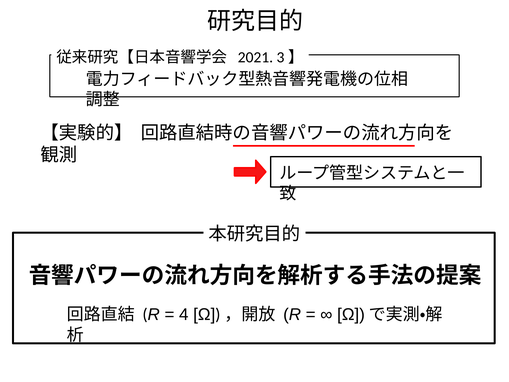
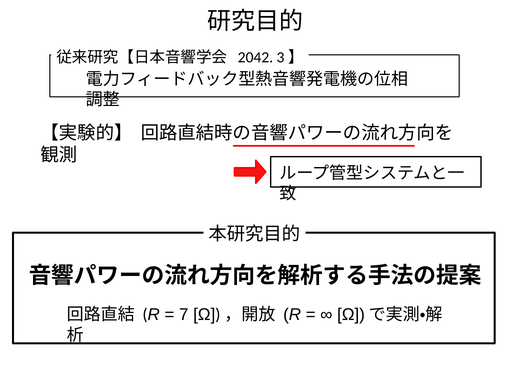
2021: 2021 -> 2042 (255, 57)
4: 4 -> 7 (184, 314)
